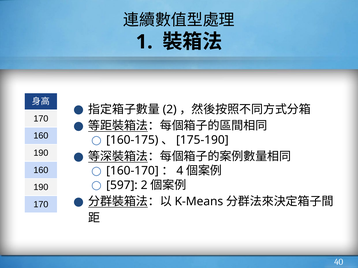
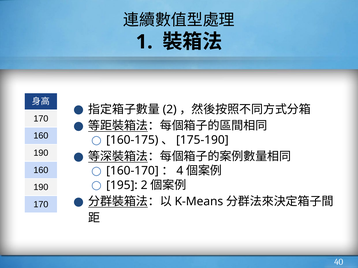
597: 597 -> 195 (122, 185)
